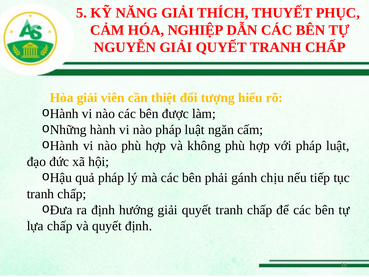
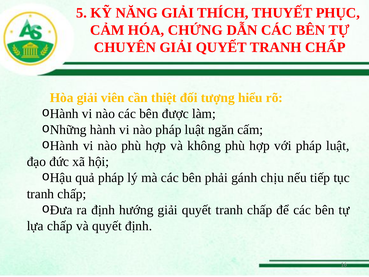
NGHIỆP: NGHIỆP -> CHỨNG (195, 30)
NGUYỄN: NGUYỄN -> CHUYÊN (125, 47)
